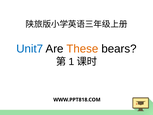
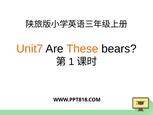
Unit7 colour: blue -> orange (30, 49)
